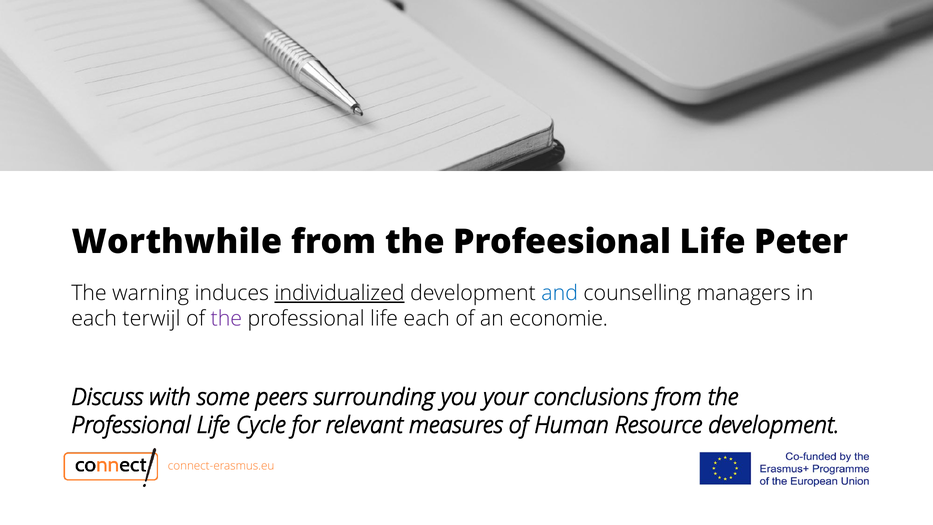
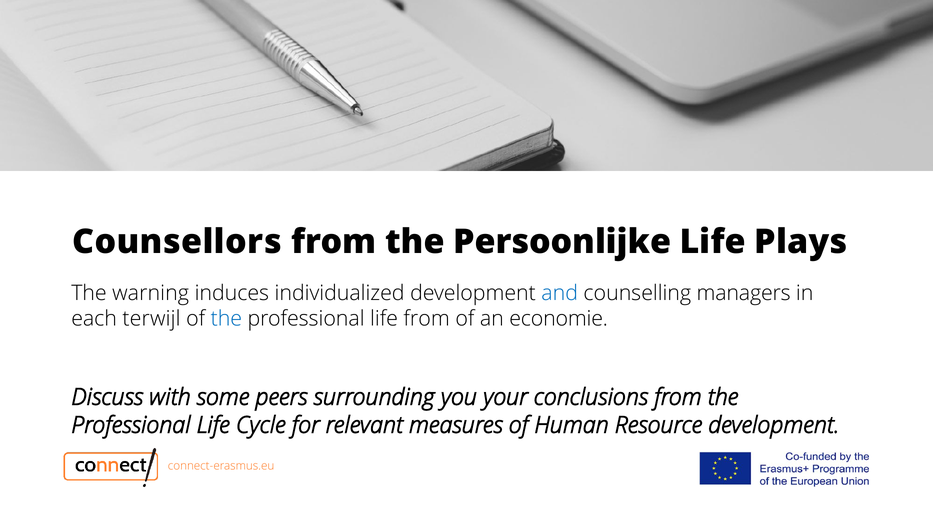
Worthwhile: Worthwhile -> Counsellors (177, 242)
Profeesional: Profeesional -> Persoonlijke (562, 242)
Peter: Peter -> Plays (801, 242)
individualized underline: present -> none (340, 293)
the colour: purple -> blue (226, 319)
life each: each -> from (427, 319)
